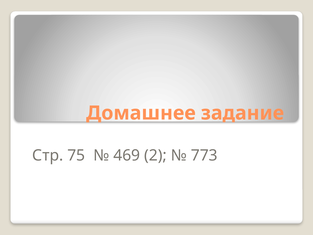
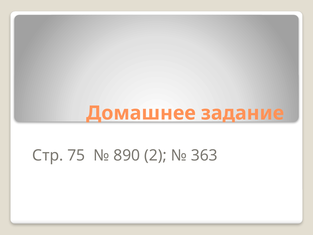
469: 469 -> 890 (127, 155)
773: 773 -> 363 (204, 155)
